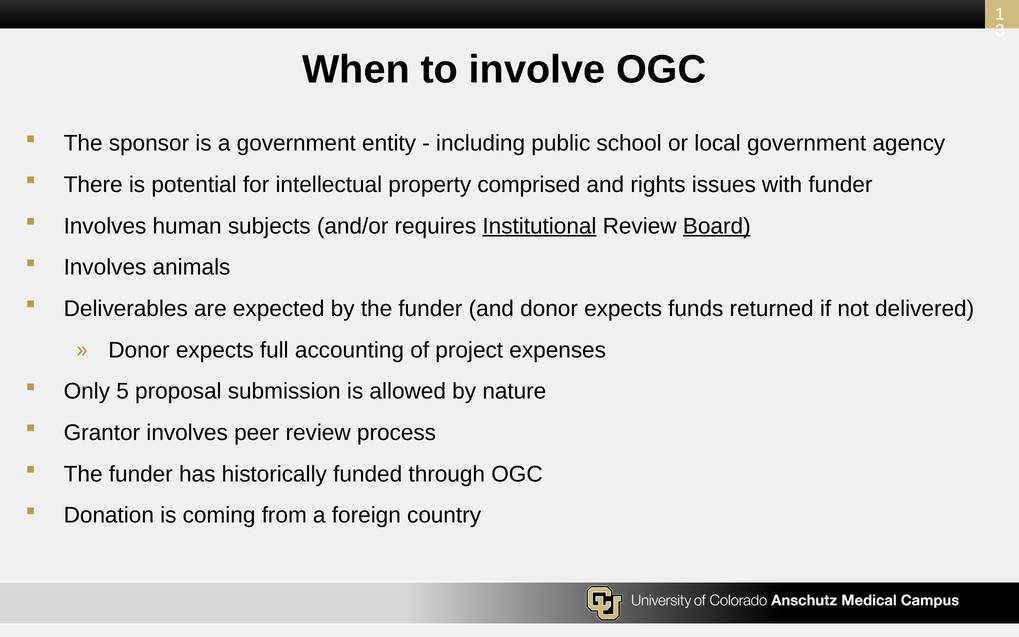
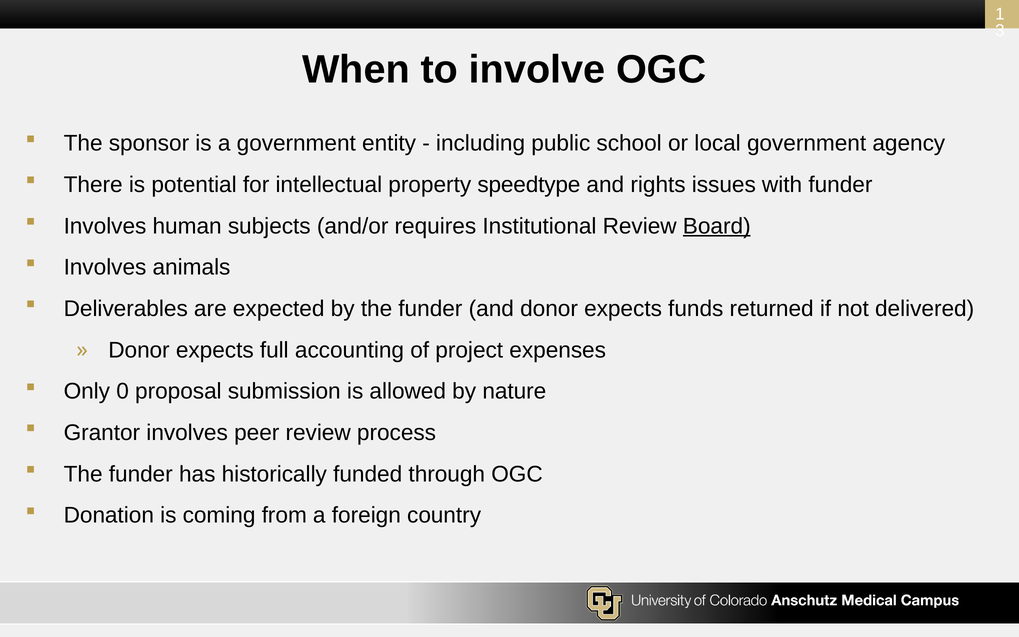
comprised: comprised -> speedtype (529, 185)
Institutional underline: present -> none (539, 226)
5: 5 -> 0 (123, 391)
